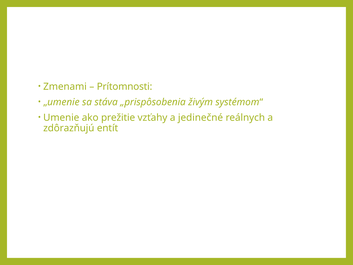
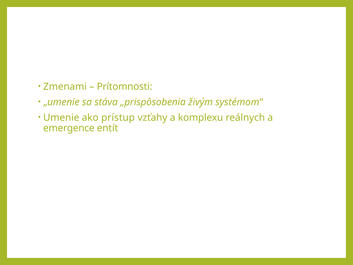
prežitie: prežitie -> prístup (118, 117)
jedinečné: jedinečné -> komplexu (201, 117)
zdôrazňujú: zdôrazňujú -> emergence (69, 128)
